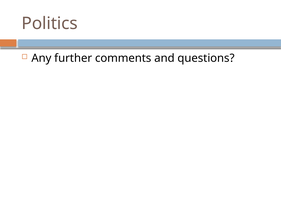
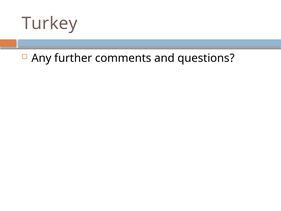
Politics: Politics -> Turkey (50, 23)
